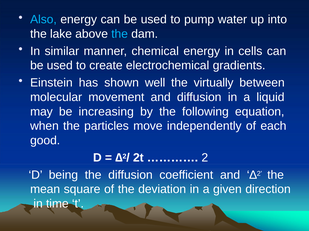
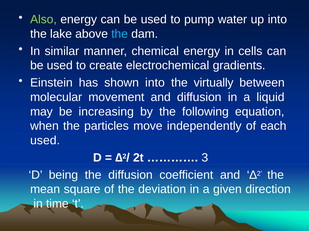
Also colour: light blue -> light green (43, 20)
shown well: well -> into (155, 83)
good: good -> used (45, 141)
2: 2 -> 3 (205, 158)
